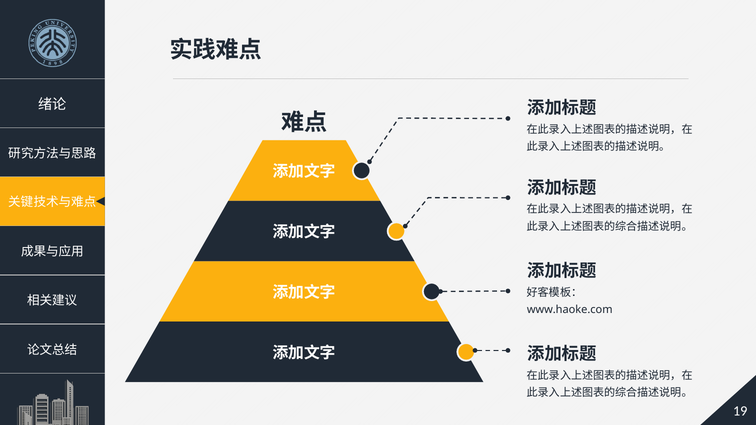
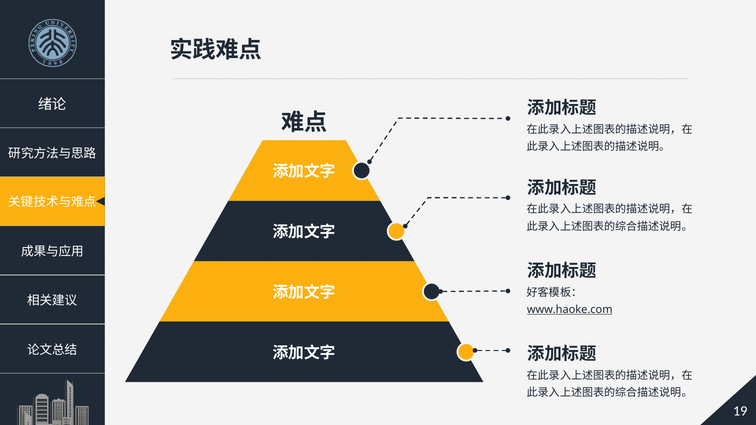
www.haoke.com underline: none -> present (570, 310)
